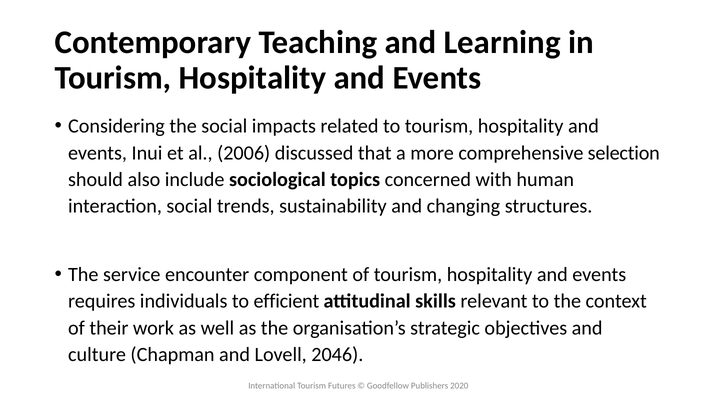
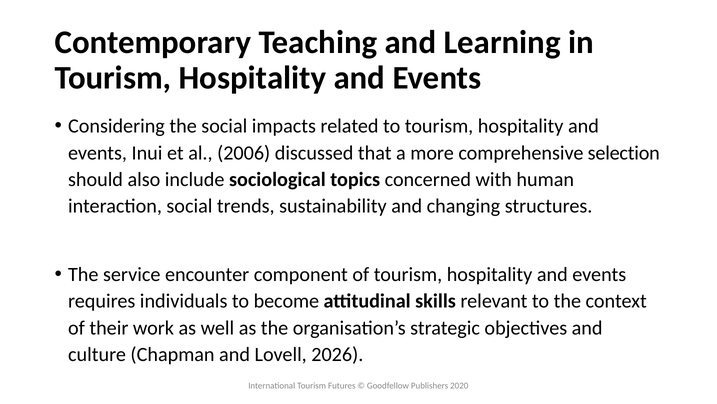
efficient: efficient -> become (286, 301)
2046: 2046 -> 2026 (337, 354)
